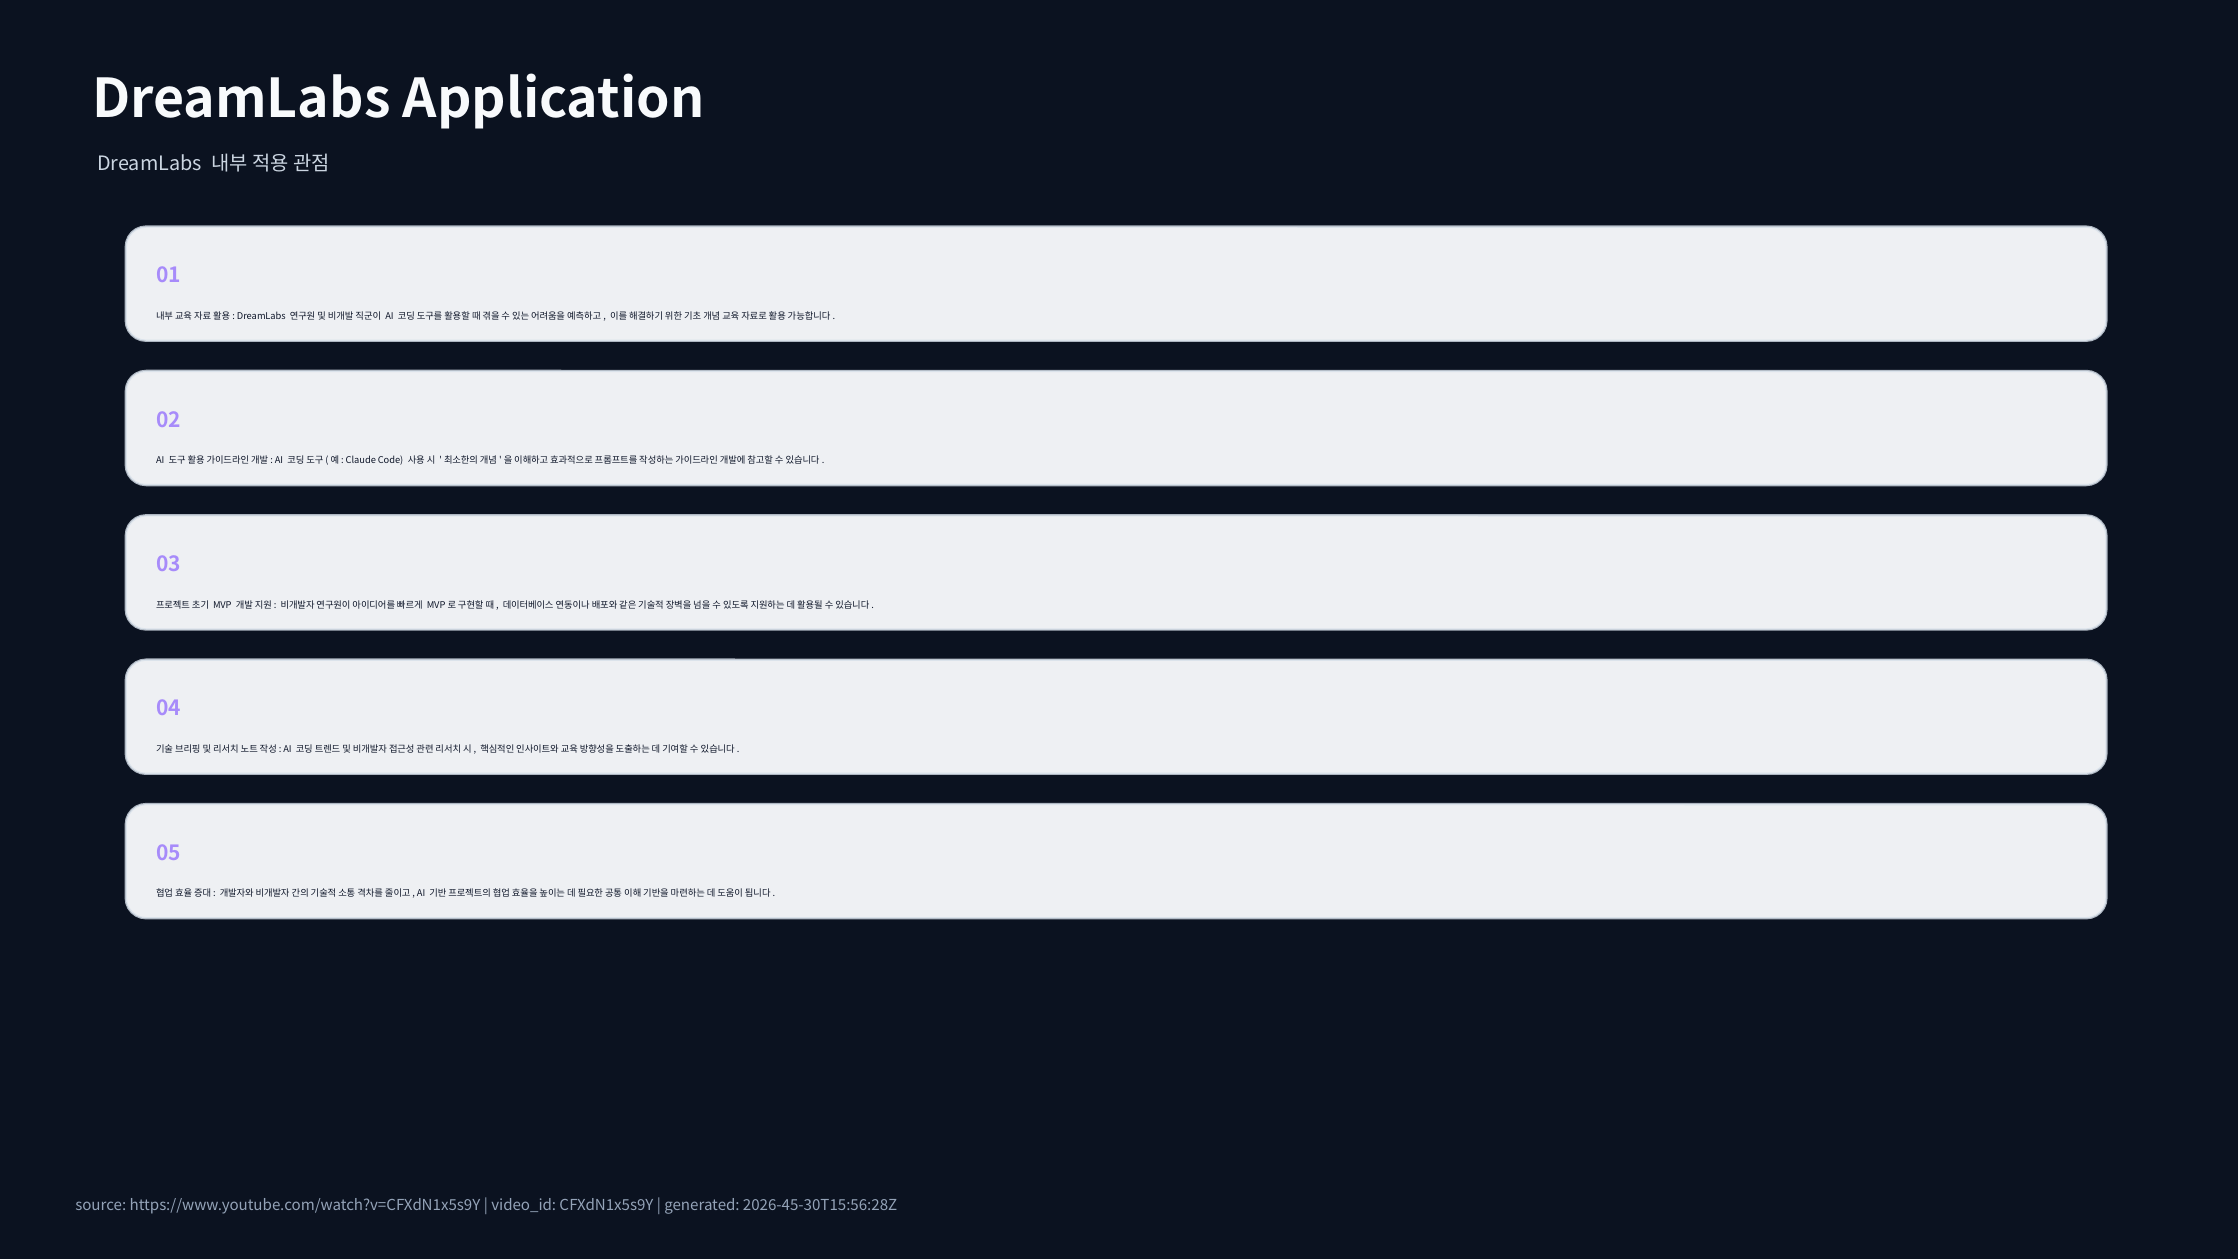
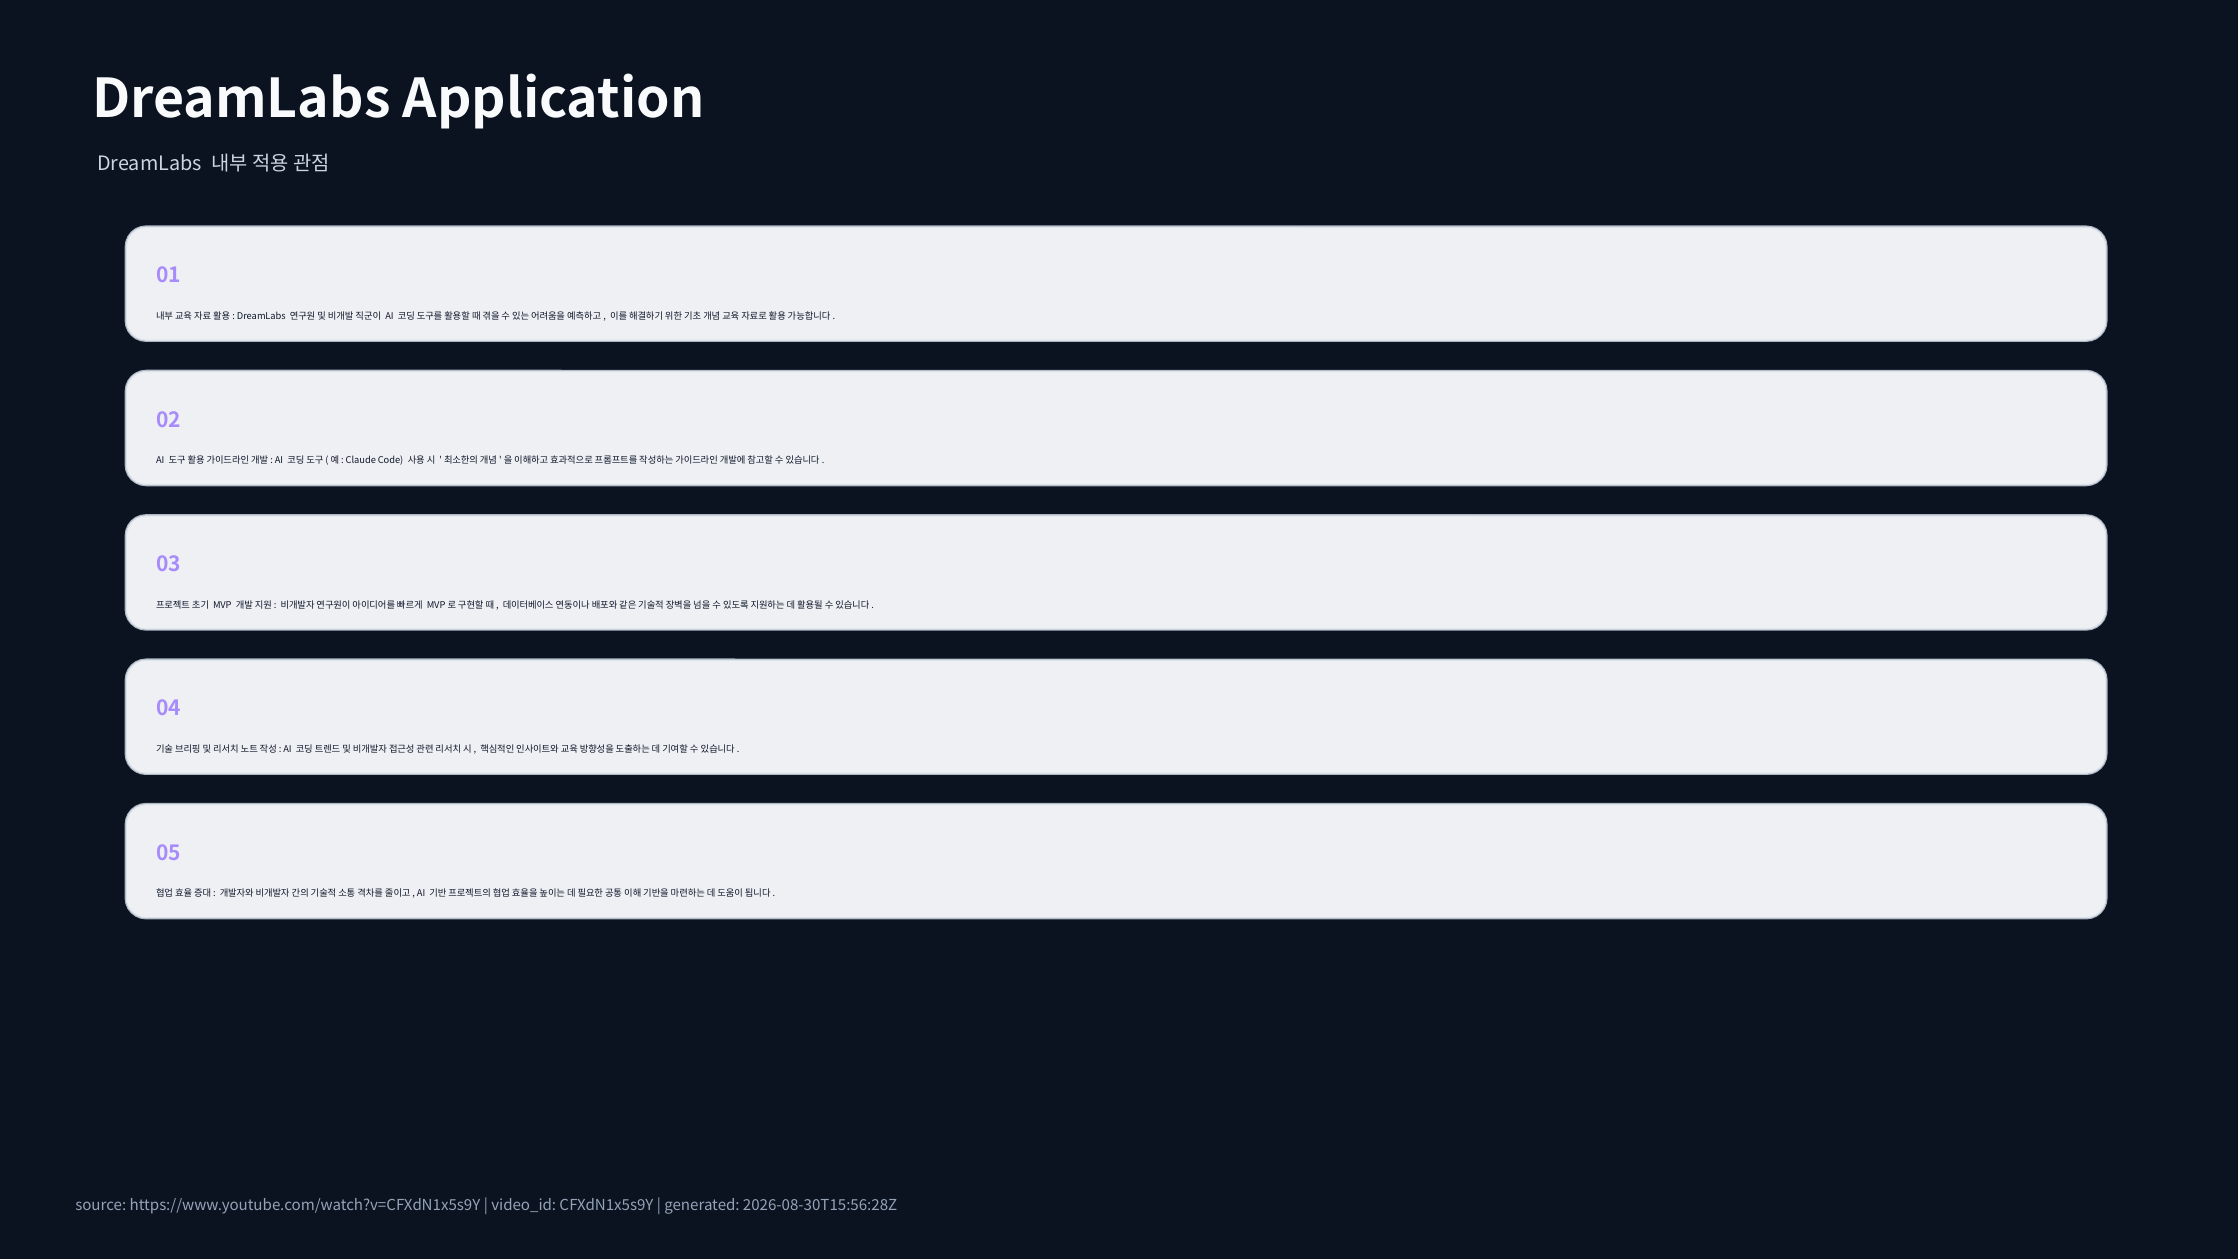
2026-45-30T15:56:28Z: 2026-45-30T15:56:28Z -> 2026-08-30T15:56:28Z (820, 1205)
